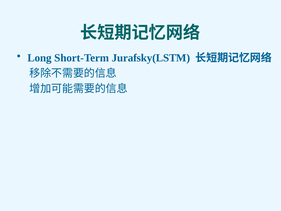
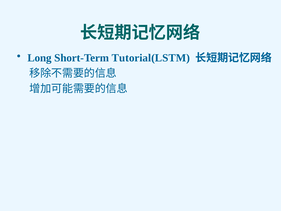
Jurafsky(LSTM: Jurafsky(LSTM -> Tutorial(LSTM (151, 58)
